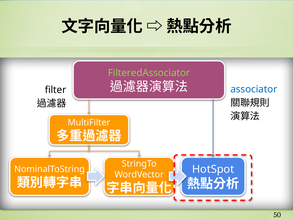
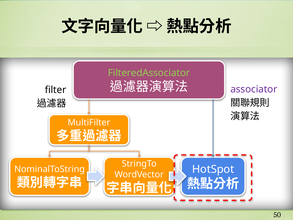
associator colour: blue -> purple (254, 89)
